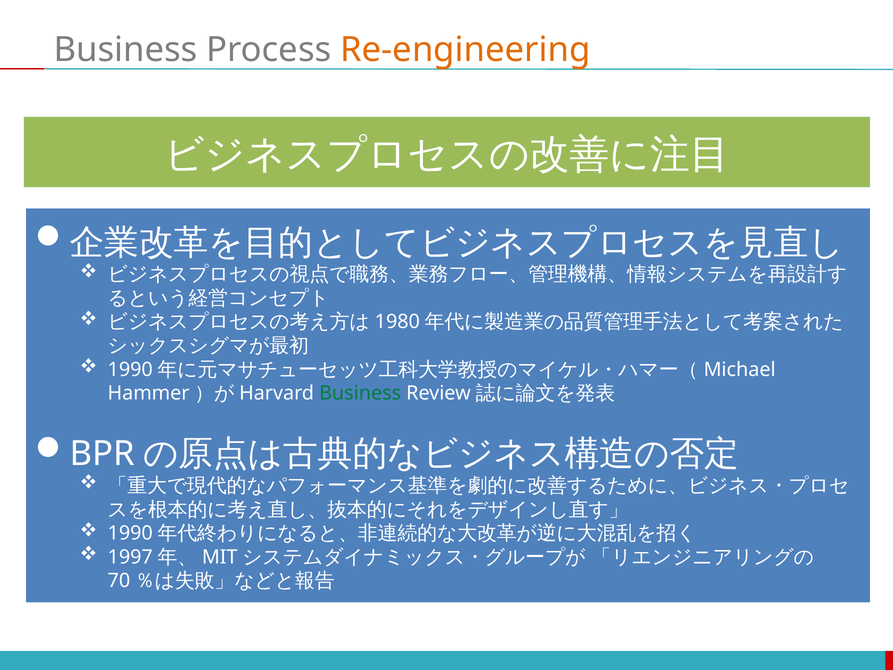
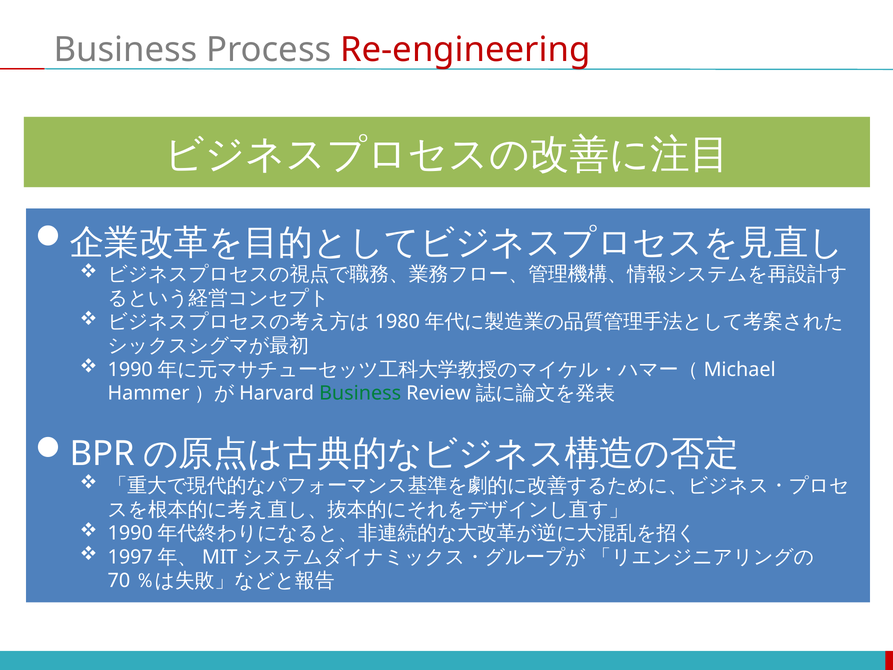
Re-engineering colour: orange -> red (465, 50)
